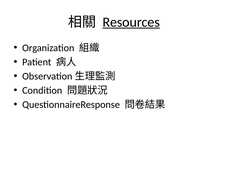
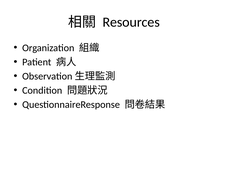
Resources underline: present -> none (131, 22)
